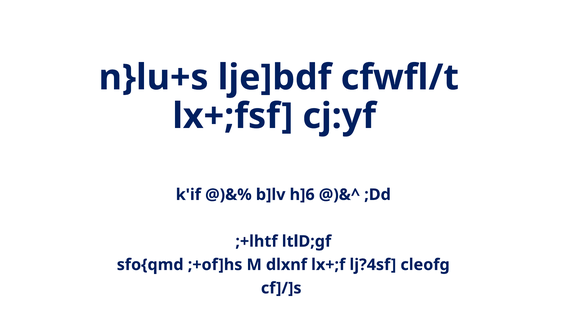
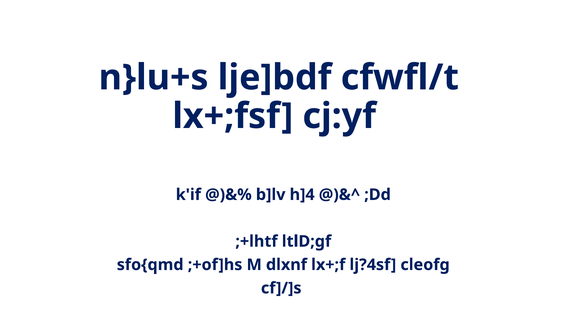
h]6: h]6 -> h]4 (302, 195)
